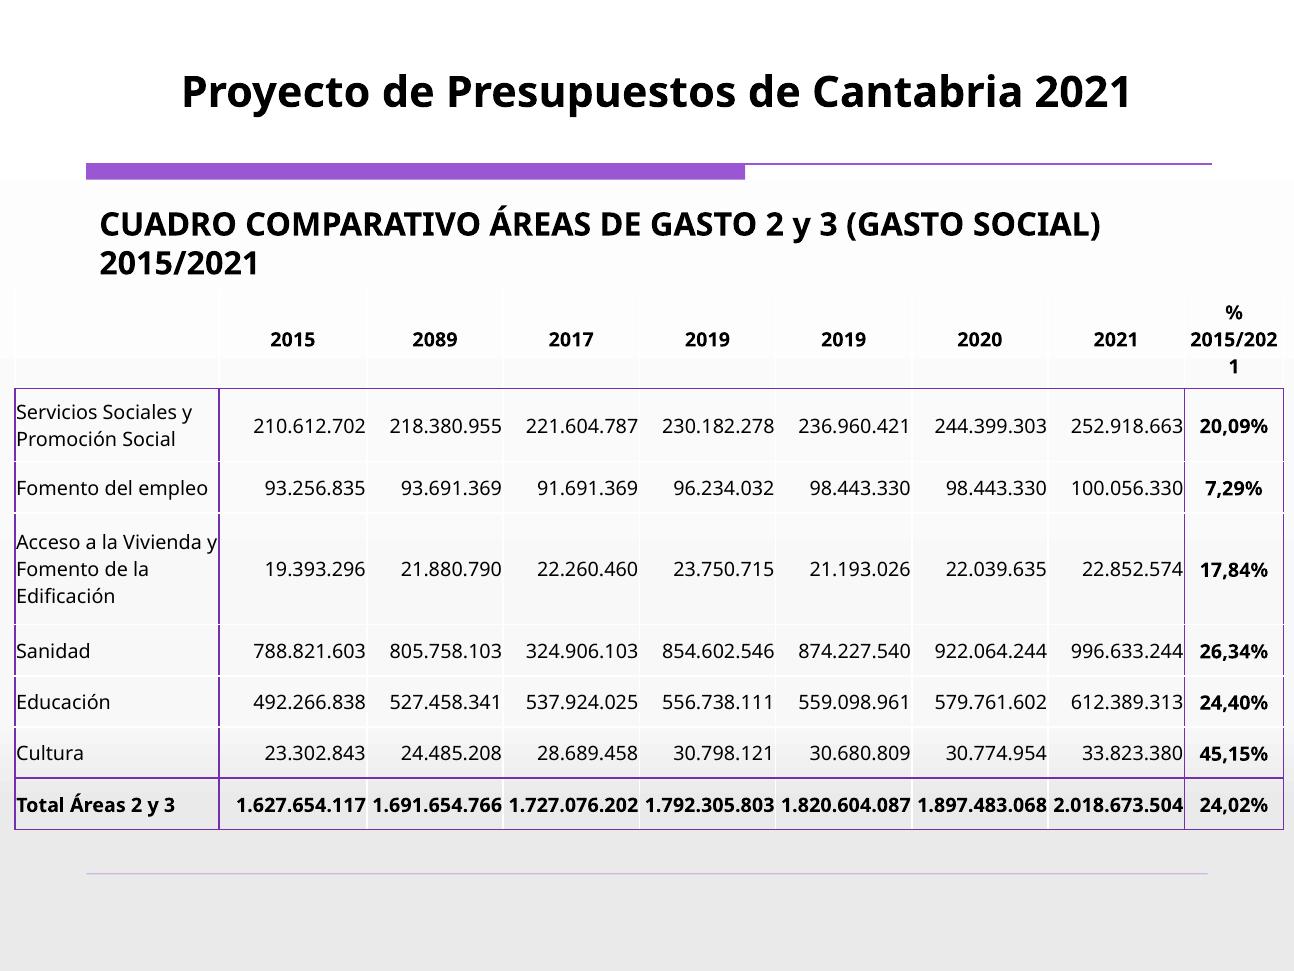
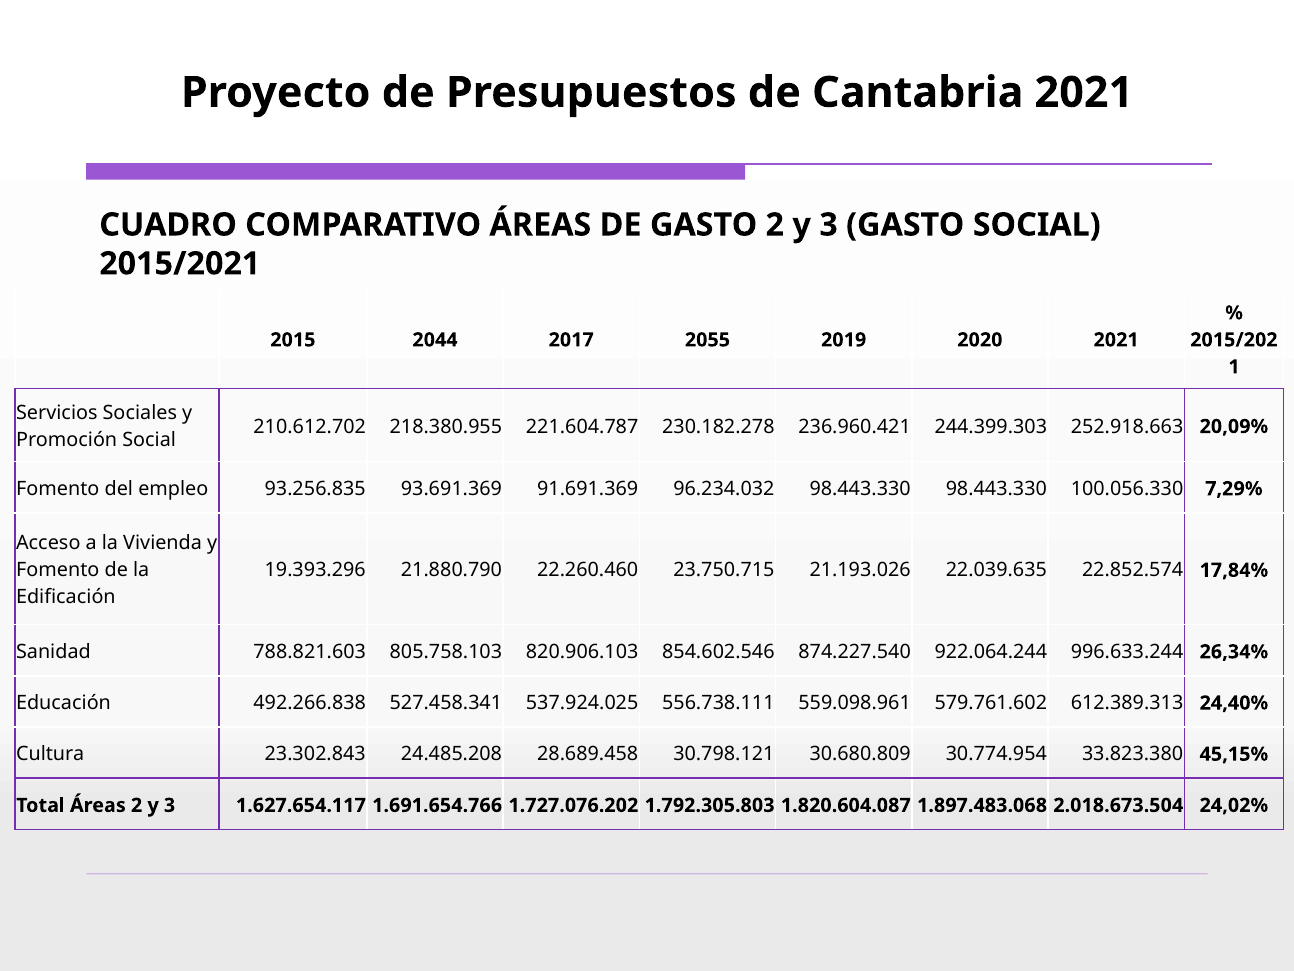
2089: 2089 -> 2044 (435, 340)
2017 2019: 2019 -> 2055 (707, 340)
324.906.103: 324.906.103 -> 820.906.103 (582, 652)
